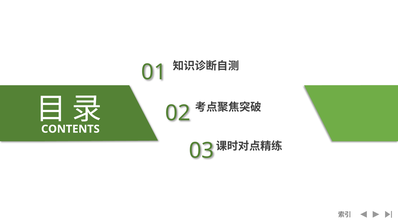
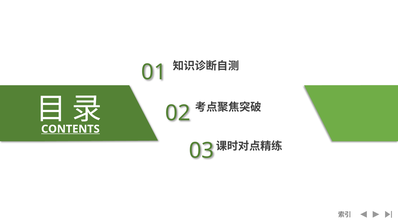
CONTENTS underline: none -> present (70, 129)
